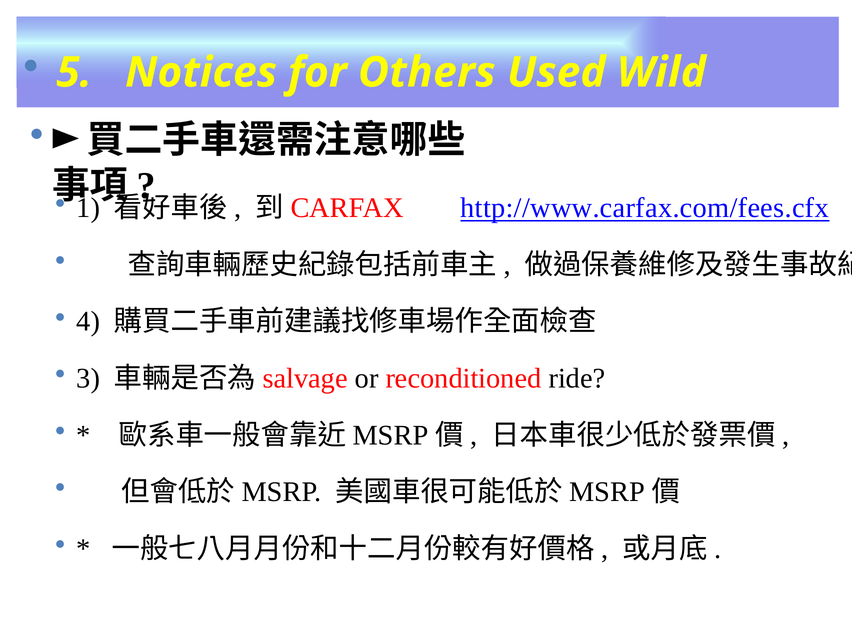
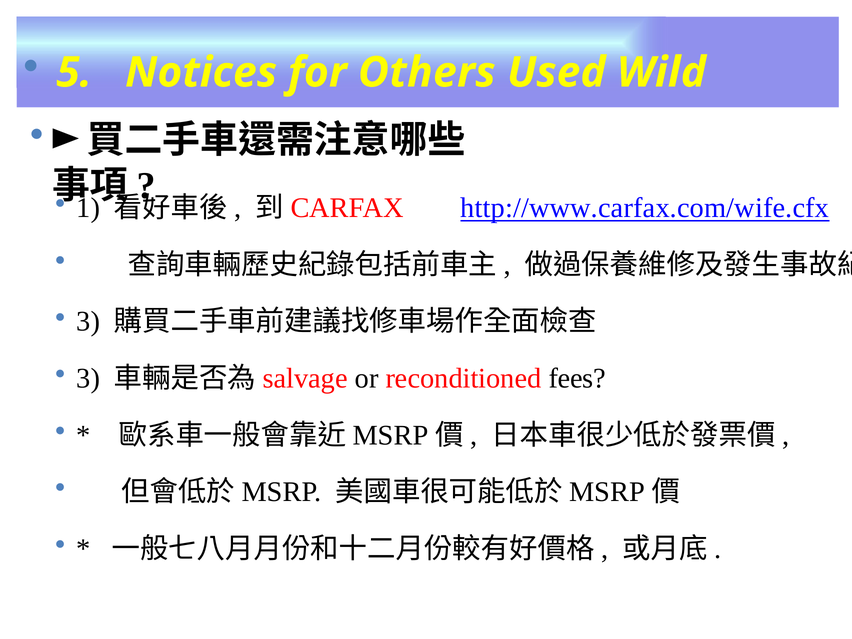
http://www.carfax.com/fees.cfx: http://www.carfax.com/fees.cfx -> http://www.carfax.com/wife.cfx (645, 208)
4: 4 -> 3 (88, 322)
ride: ride -> fees (577, 378)
